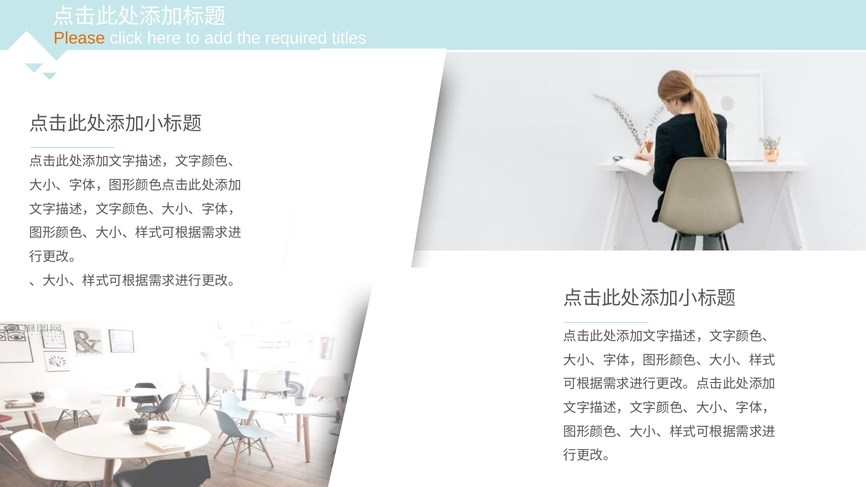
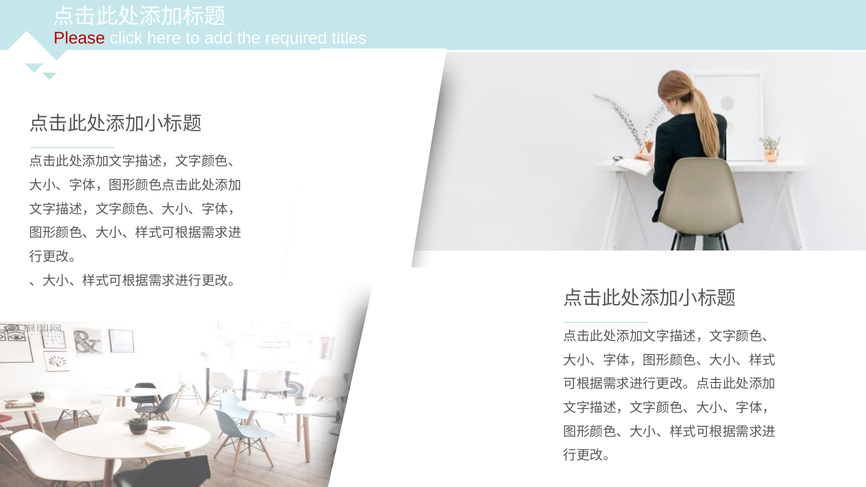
Please colour: orange -> red (79, 38)
